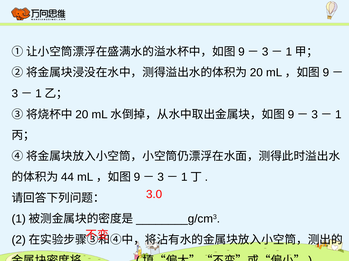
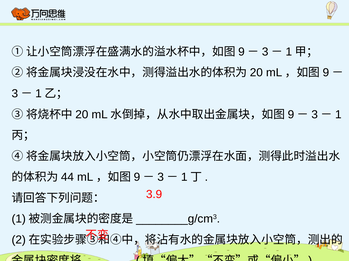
3.0: 3.0 -> 3.9 (154, 195)
